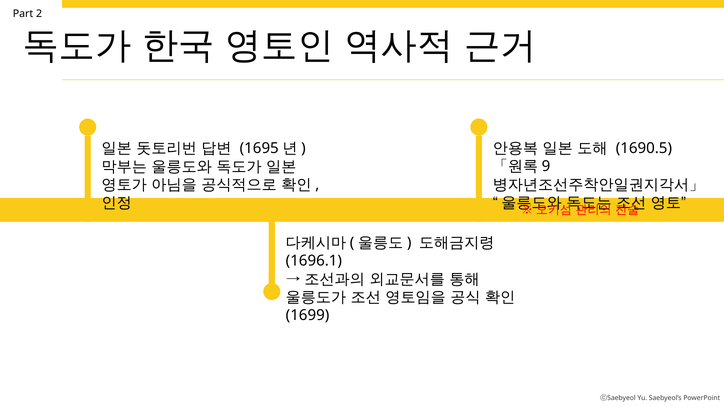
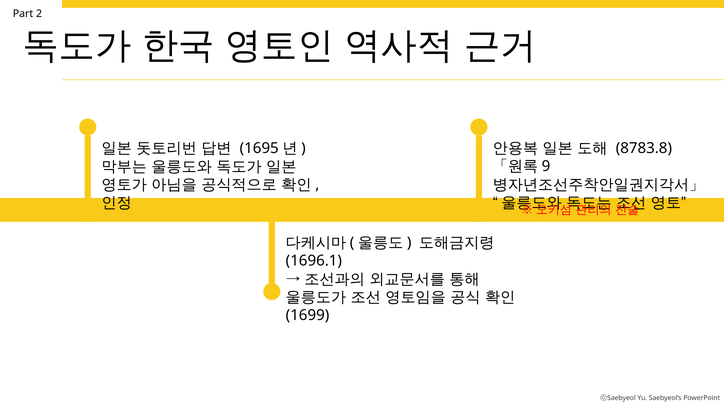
1690.5: 1690.5 -> 8783.8 (644, 149)
